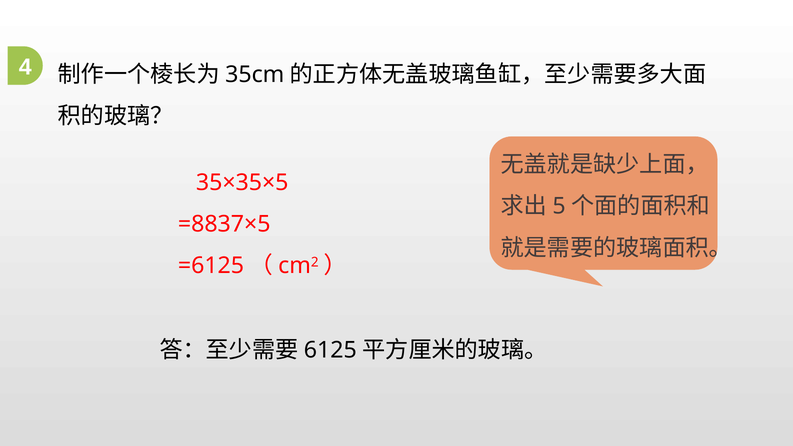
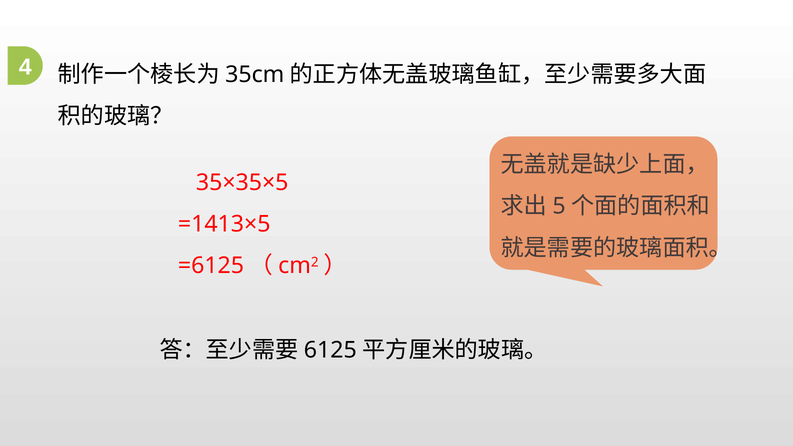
=8837×5: =8837×5 -> =1413×5 (224, 224)
